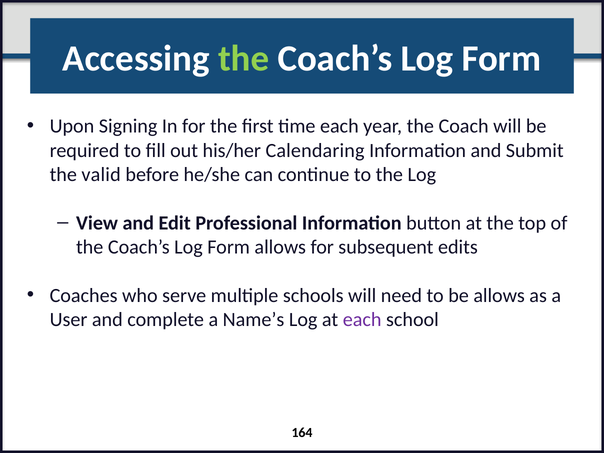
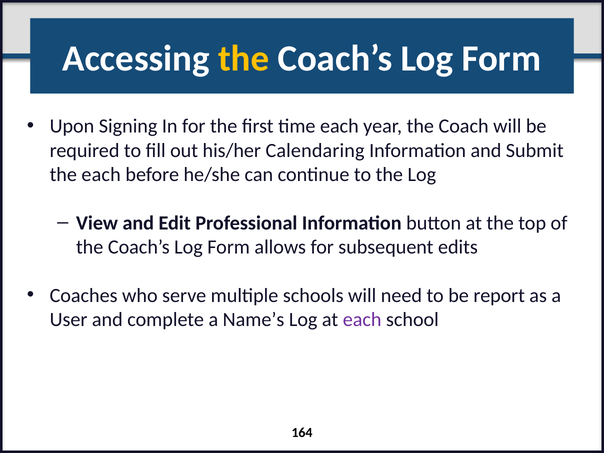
the colour: light green -> yellow (244, 58)
the valid: valid -> each (101, 175)
be allows: allows -> report (499, 295)
